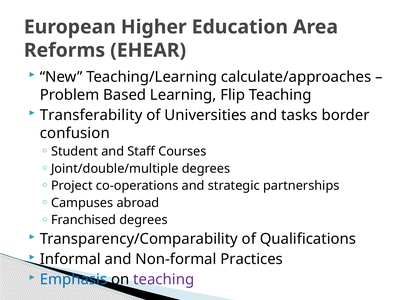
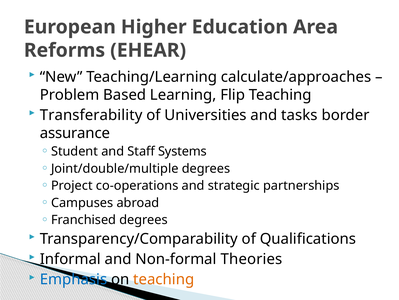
confusion: confusion -> assurance (75, 133)
Courses: Courses -> Systems (182, 151)
Practices: Practices -> Theories (252, 259)
teaching colour: purple -> orange (164, 279)
